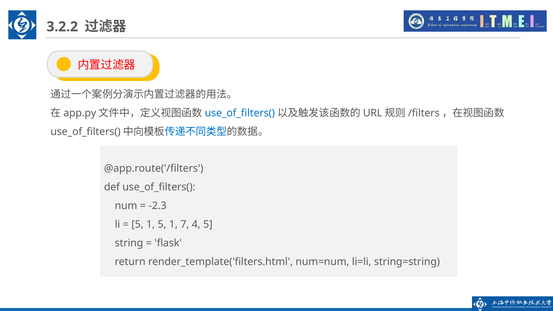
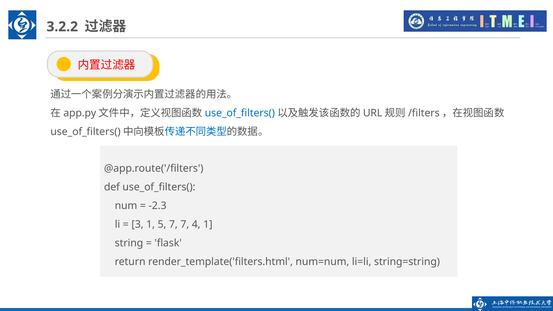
5: 5 -> 3 (137, 225)
1 5 1: 1 -> 7 (173, 225)
4 5: 5 -> 1 (208, 225)
